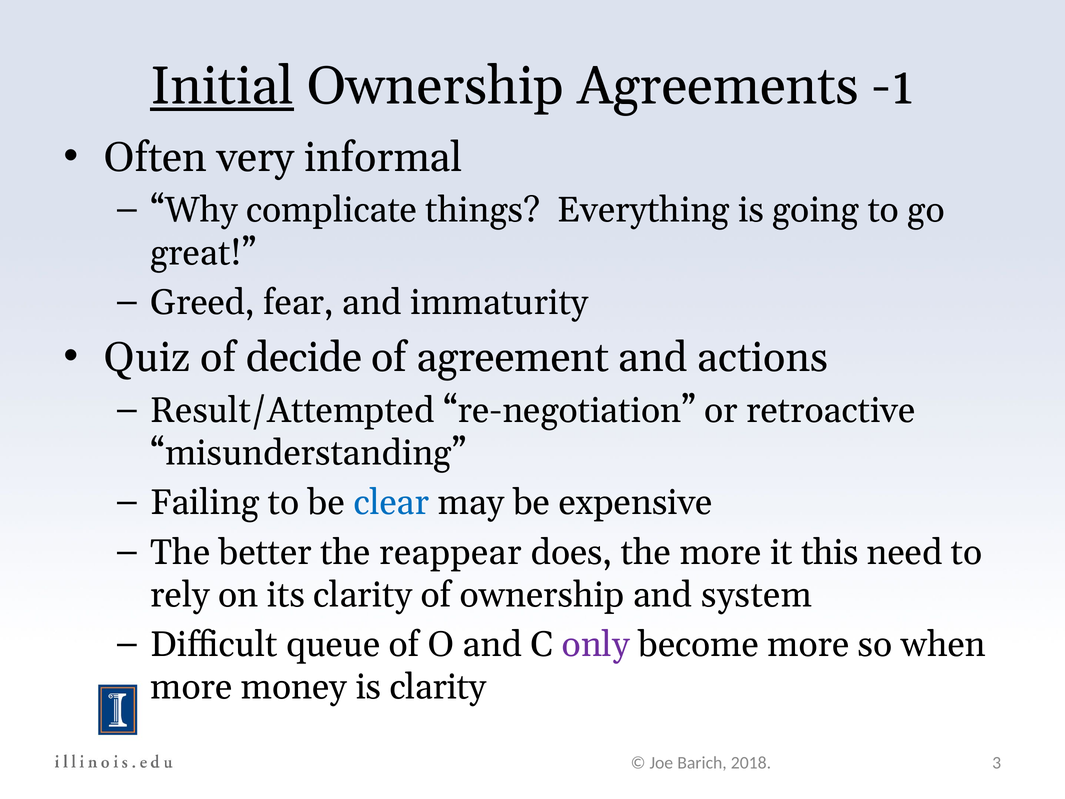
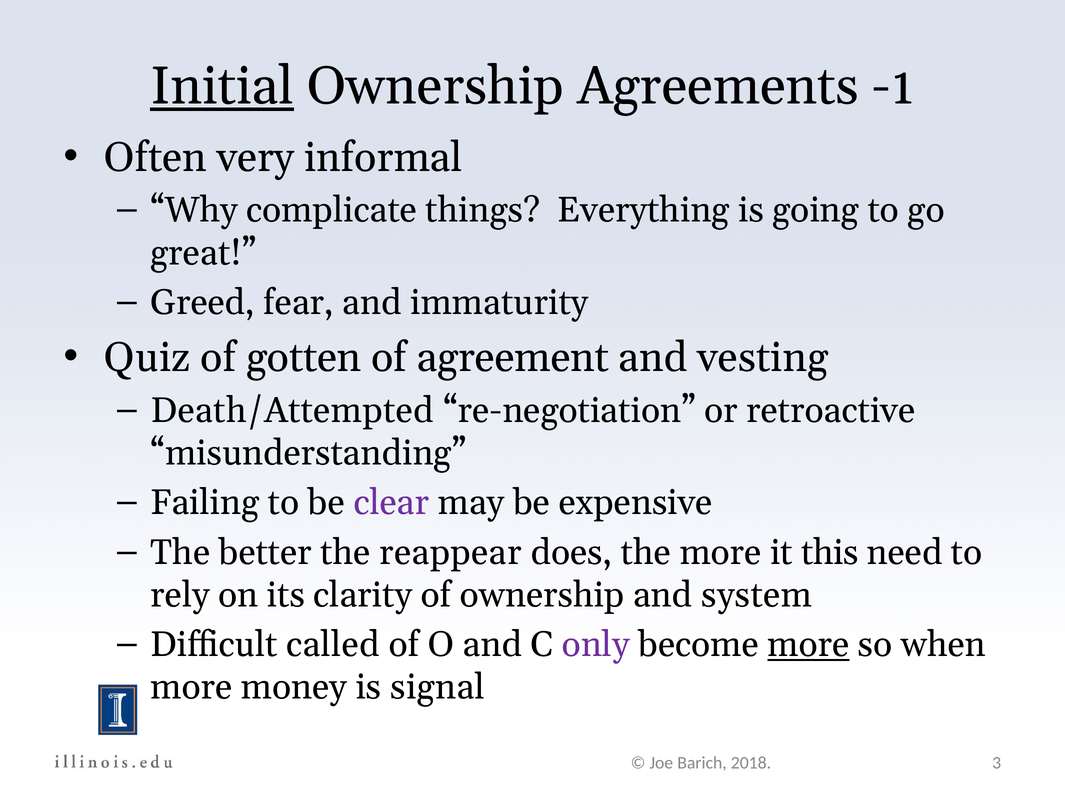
decide: decide -> gotten (304, 357)
actions: actions -> vesting (763, 357)
Result/Attempted: Result/Attempted -> Death/Attempted (292, 410)
clear colour: blue -> purple (391, 502)
queue: queue -> called (333, 644)
more underline: none -> present (808, 644)
is clarity: clarity -> signal (438, 687)
